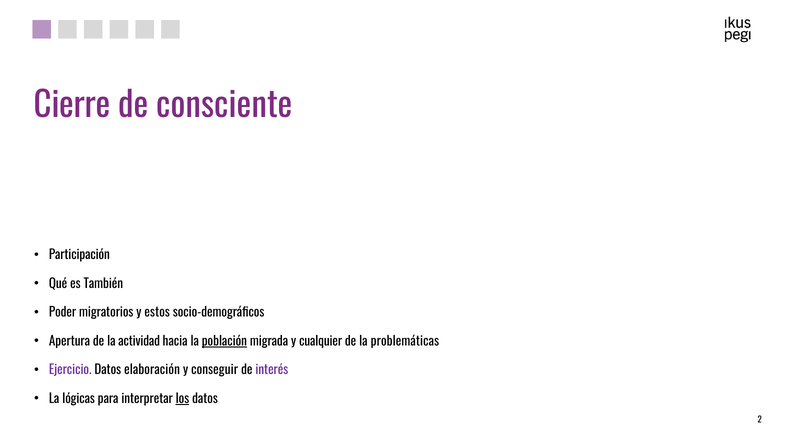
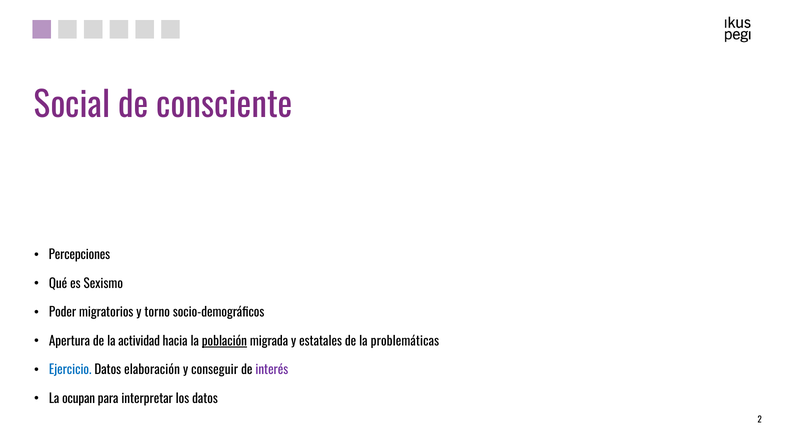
Cierre: Cierre -> Social (72, 106)
Participación: Participación -> Percepciones (79, 255)
También: También -> Sexismo (103, 284)
estos: estos -> torno (157, 313)
cualquier: cualquier -> estatales (321, 342)
Ejercicio colour: purple -> blue (70, 371)
lógicas: lógicas -> ocupan (79, 399)
los underline: present -> none (182, 399)
